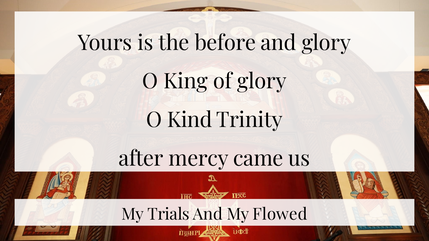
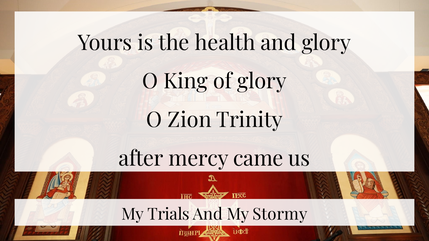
before: before -> health (225, 43)
Kind: Kind -> Zion (190, 120)
Flowed: Flowed -> Stormy (280, 215)
